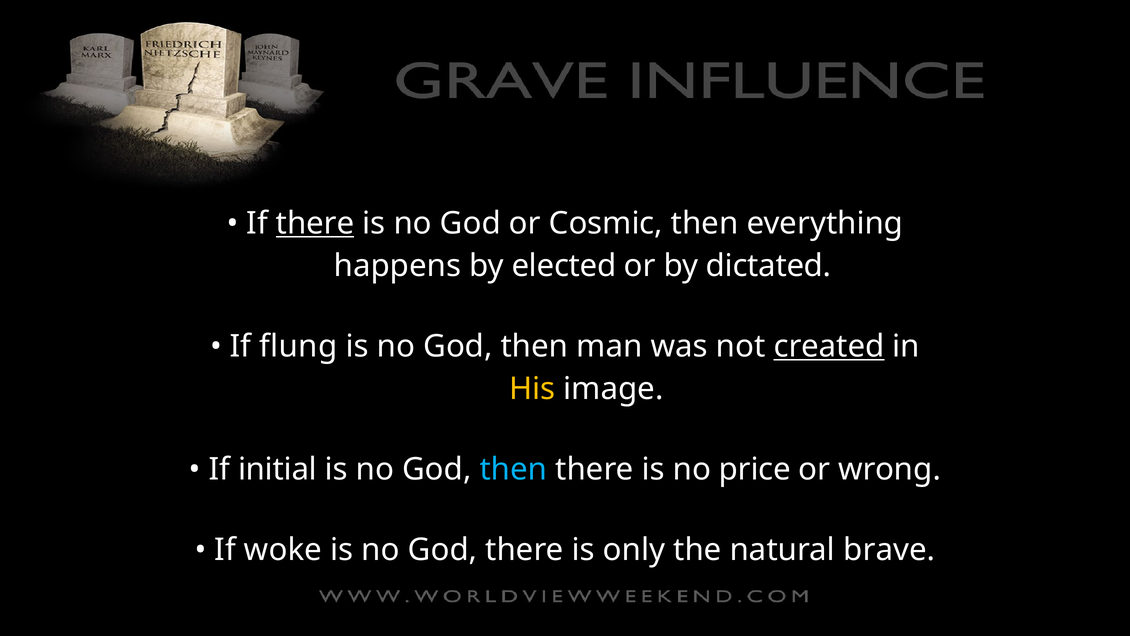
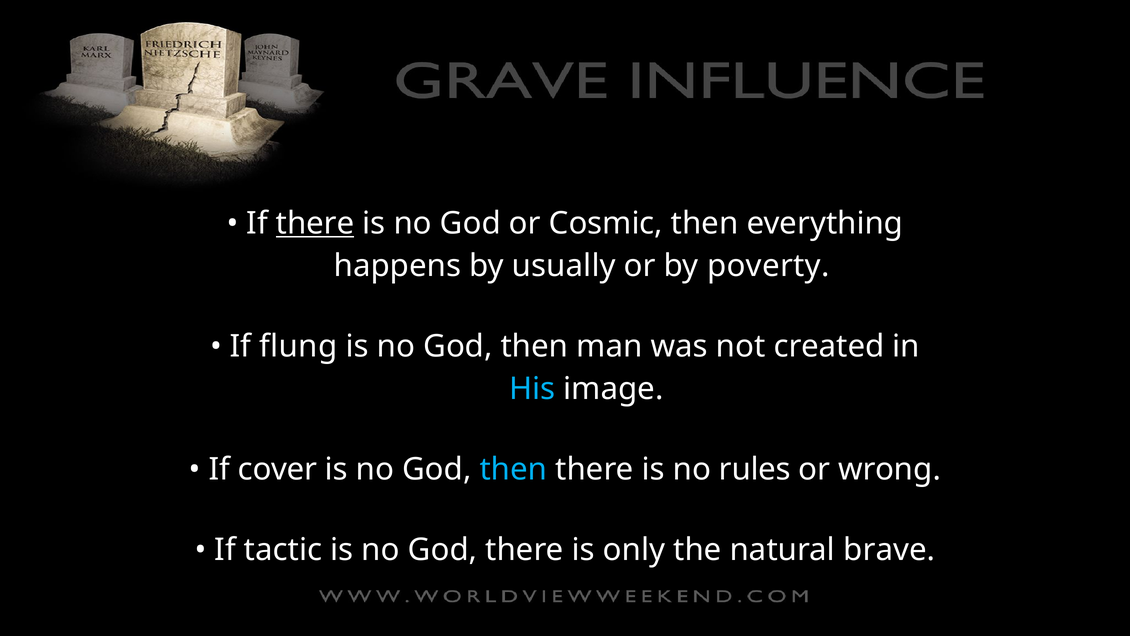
elected: elected -> usually (564, 266)
dictated: dictated -> poverty (768, 266)
created underline: present -> none (829, 346)
His colour: yellow -> light blue (532, 389)
initial: initial -> cover (278, 469)
price: price -> rules (755, 469)
woke: woke -> tactic (283, 549)
